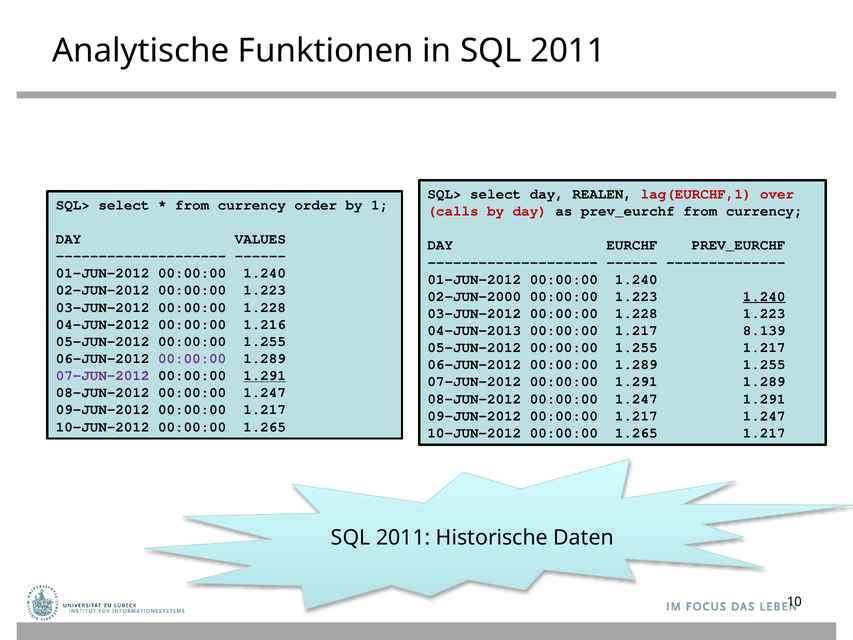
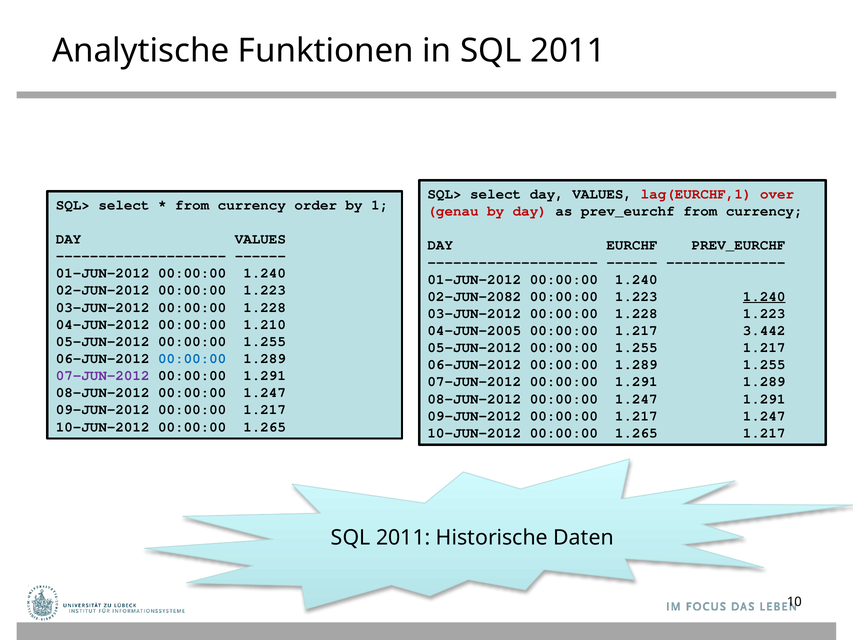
select day REALEN: REALEN -> VALUES (602, 194)
calls: calls -> genau (453, 211)
02-JUN-2000: 02-JUN-2000 -> 02-JUN-2082 (474, 296)
1.216: 1.216 -> 1.210 (265, 324)
04-JUN-2013: 04-JUN-2013 -> 04-JUN-2005 (474, 330)
8.139: 8.139 -> 3.442 (764, 330)
00:00:00 colour: purple -> blue (192, 358)
1.291 underline: present -> none (265, 375)
